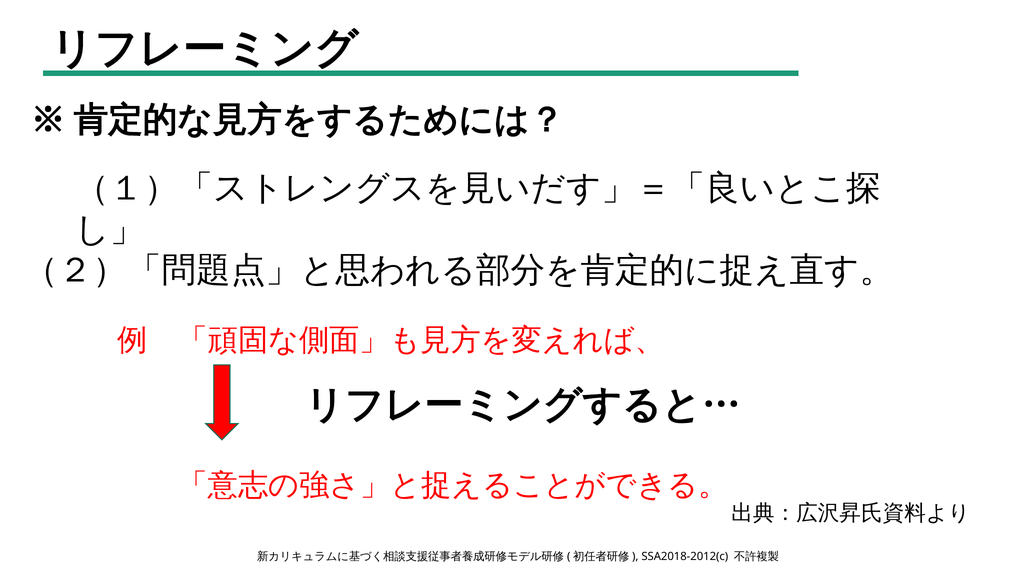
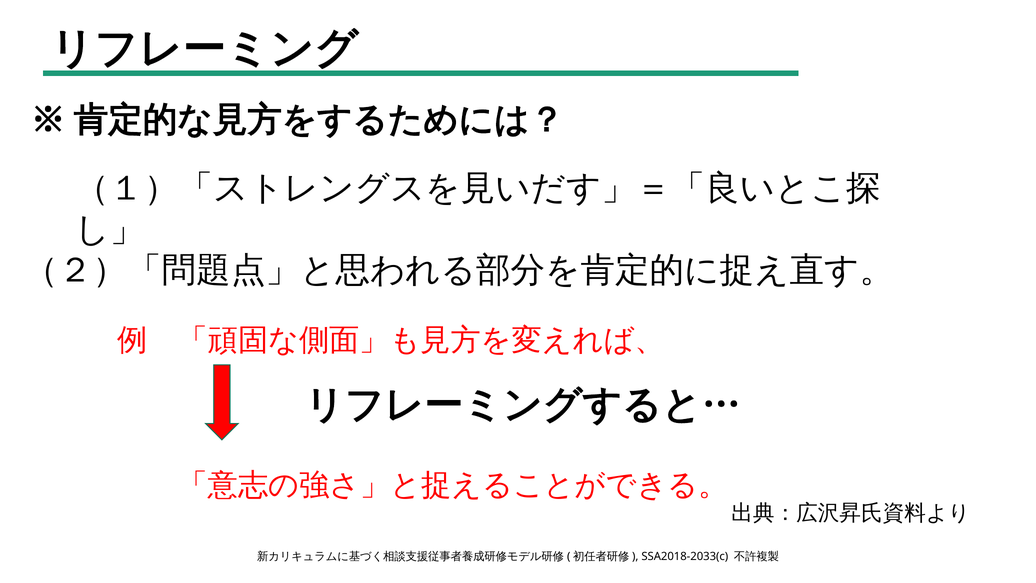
SSA2018-2012(c: SSA2018-2012(c -> SSA2018-2033(c (685, 556)
